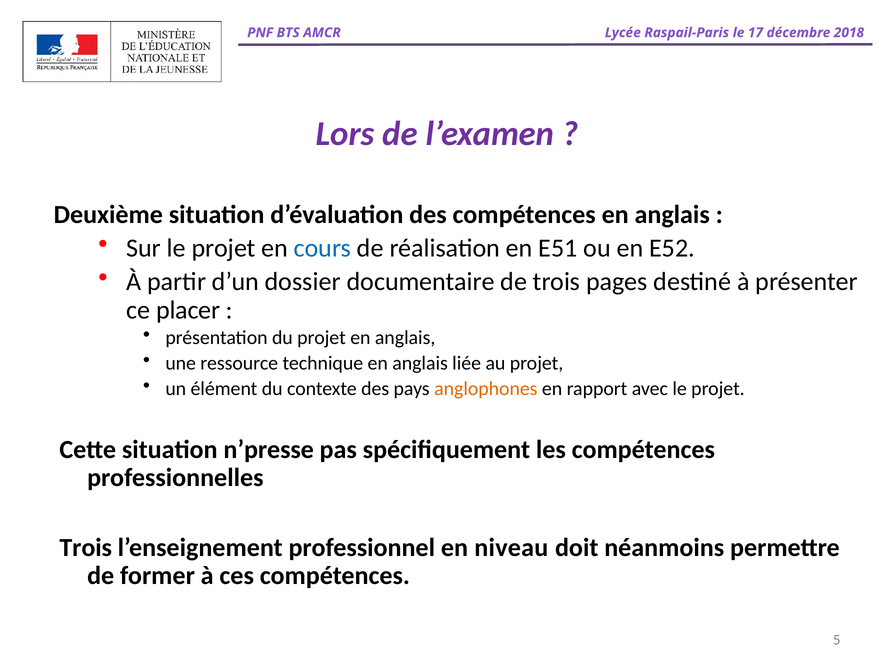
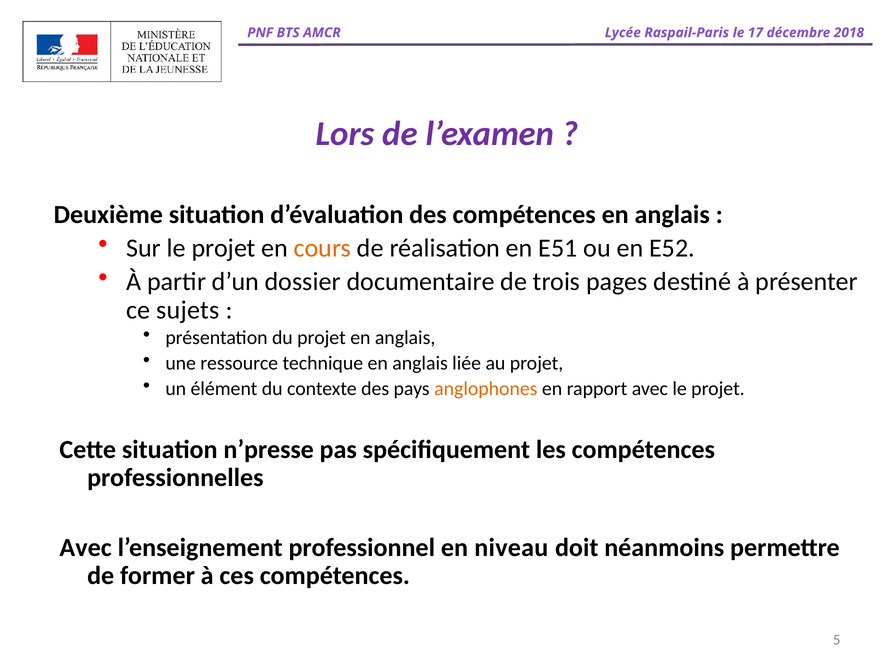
cours colour: blue -> orange (323, 249)
placer: placer -> sujets (188, 310)
Trois: Trois -> Avec (86, 548)
